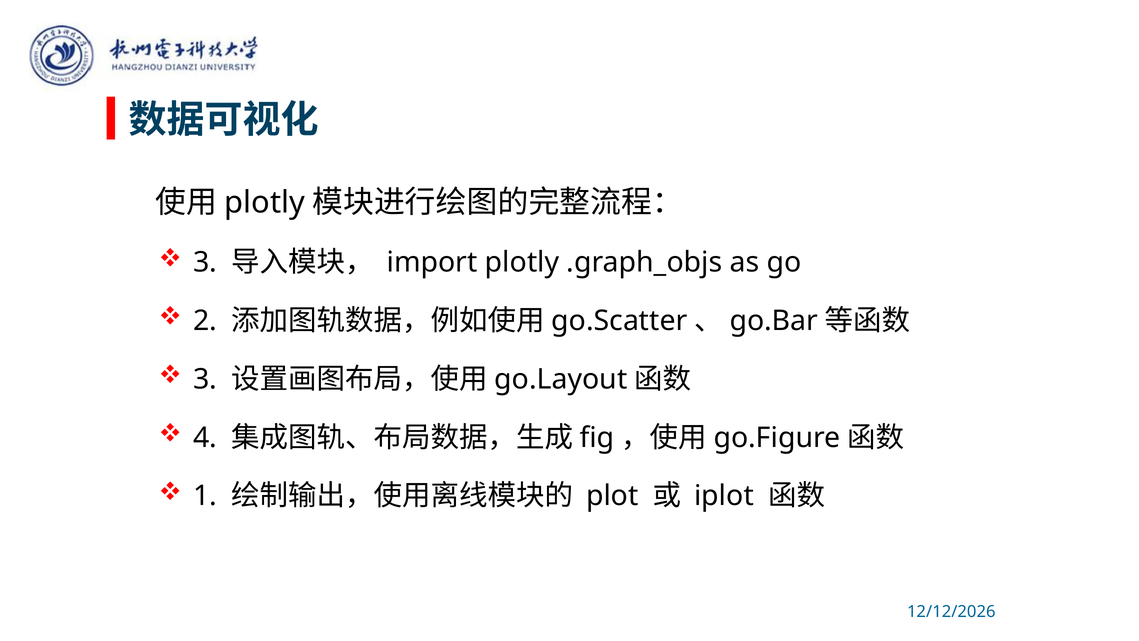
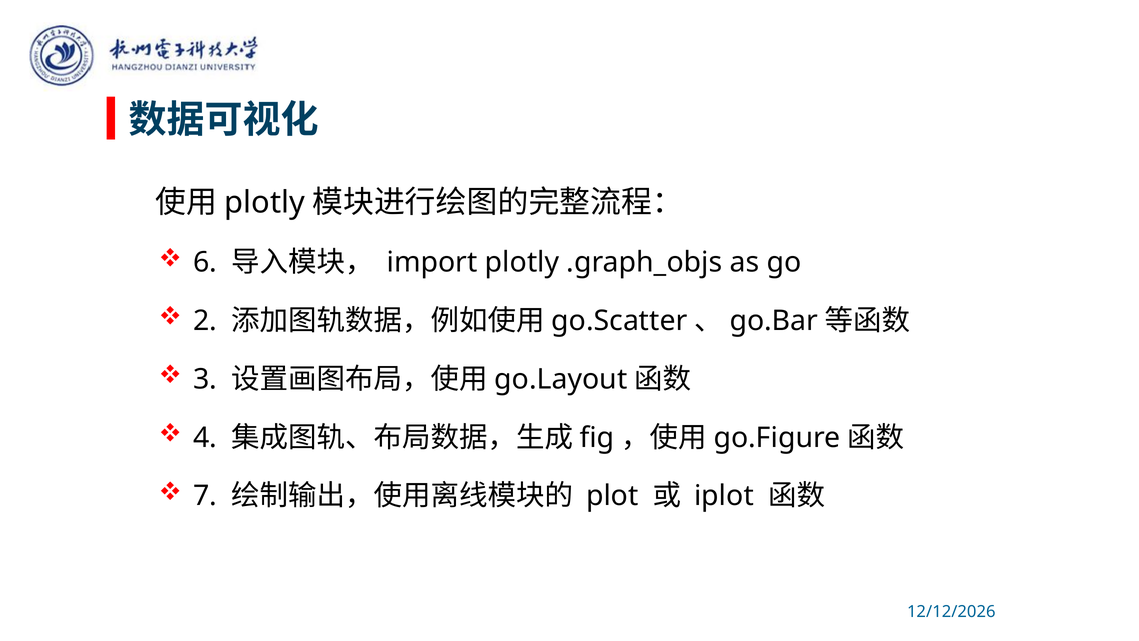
3: 3 -> 6 (205, 262)
1: 1 -> 7 (205, 496)
